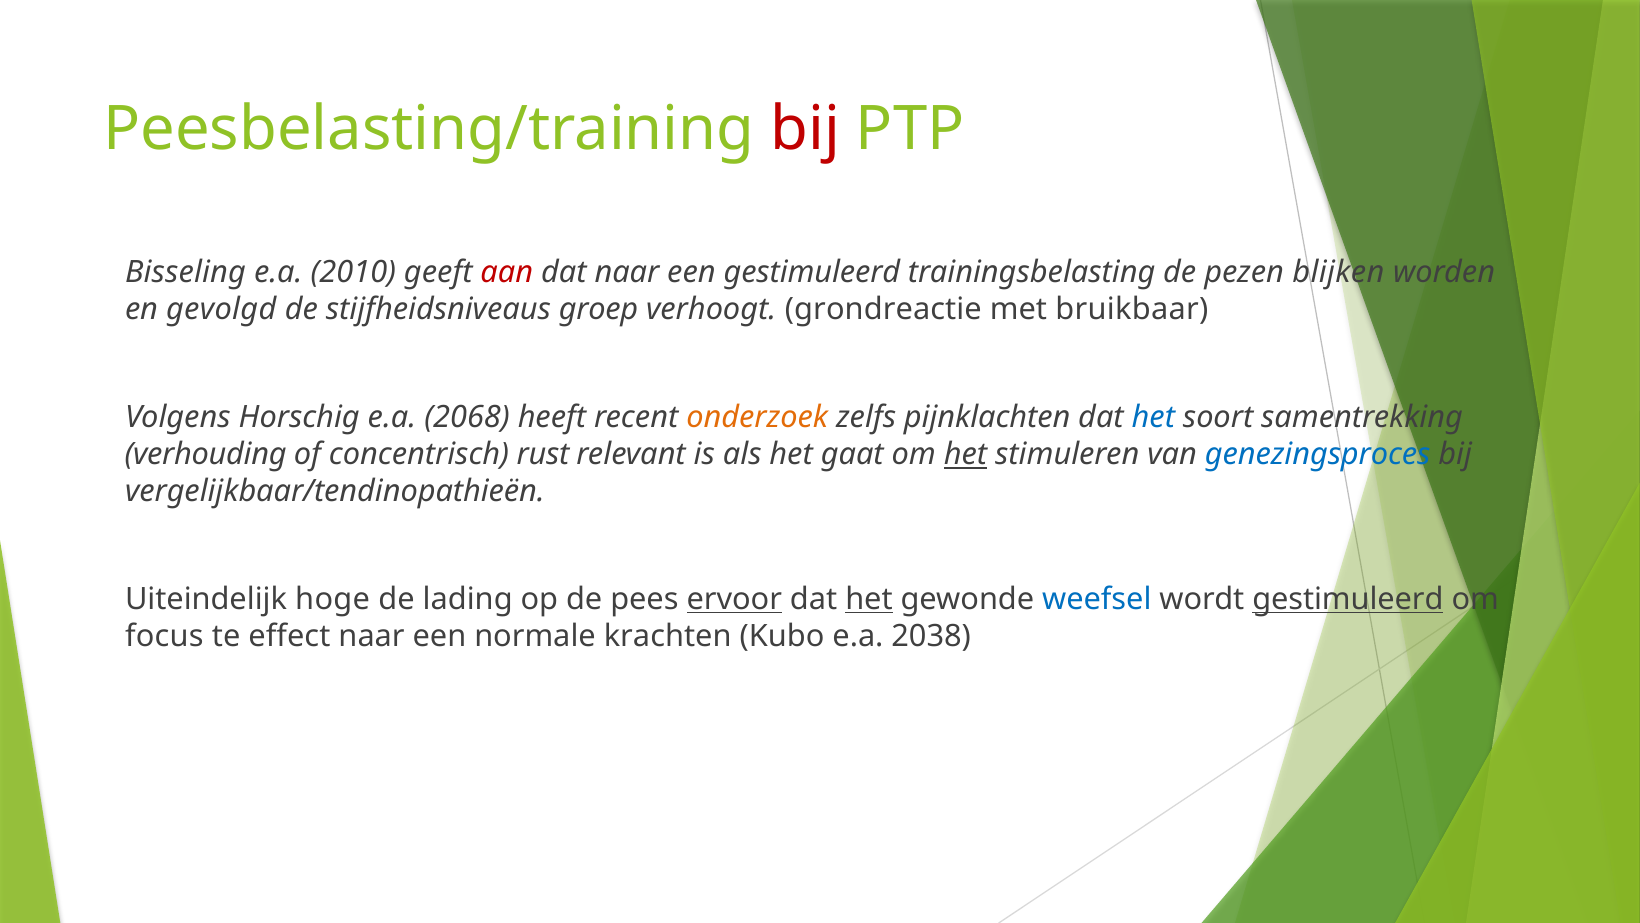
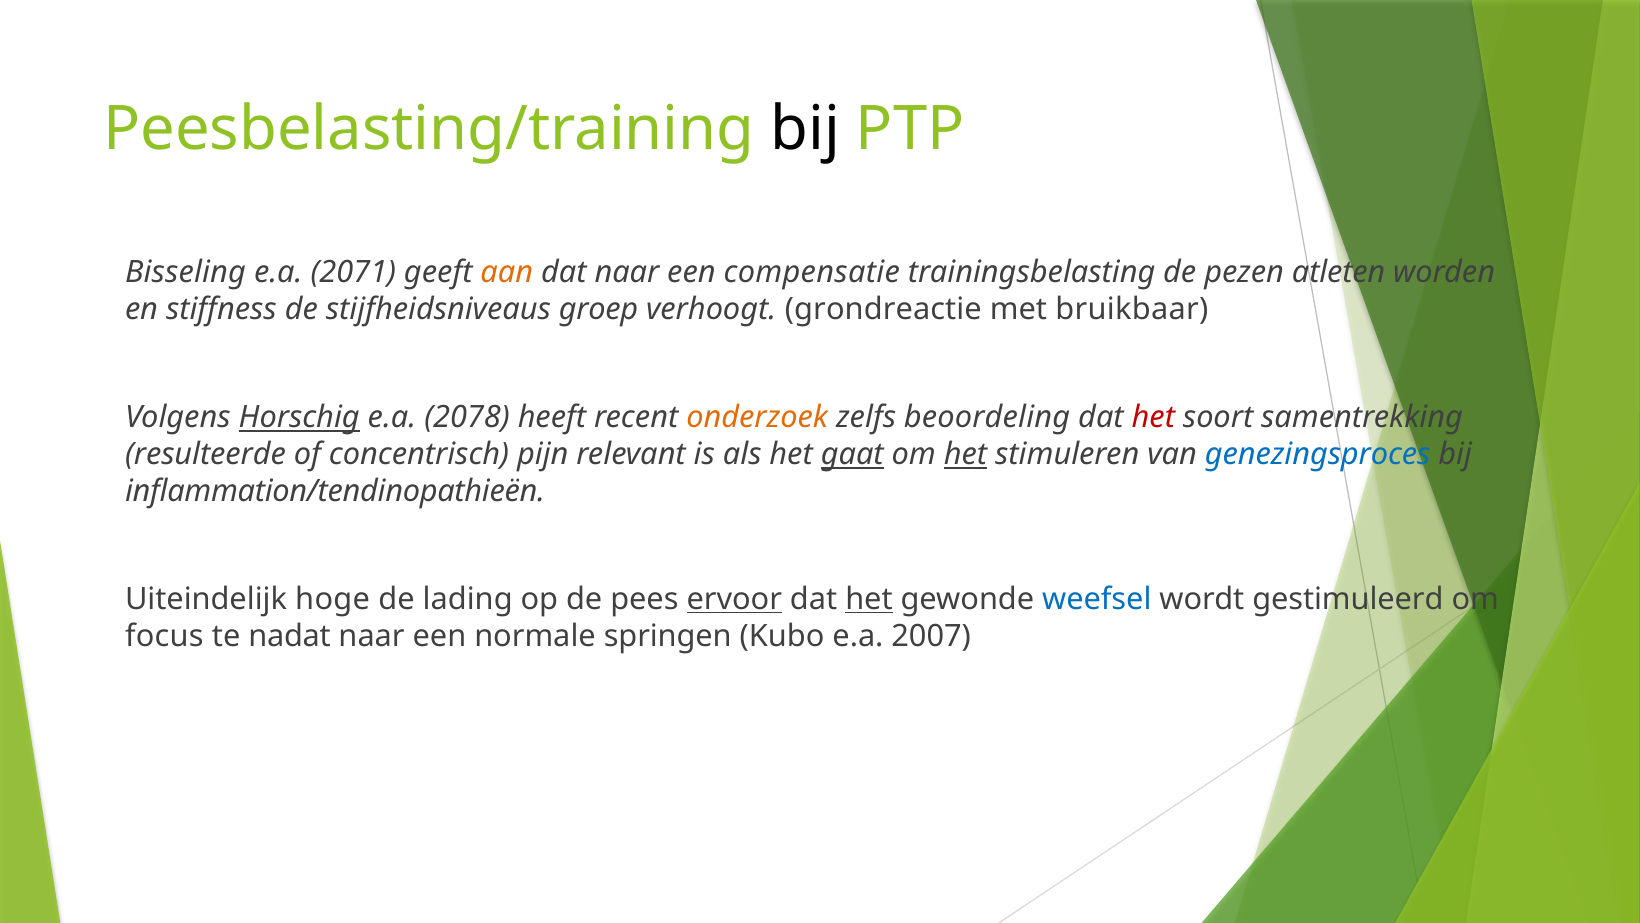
bij colour: red -> black (805, 129)
2010: 2010 -> 2071 (353, 272)
aan colour: red -> orange (507, 272)
een gestimuleerd: gestimuleerd -> compensatie (812, 272)
blijken: blijken -> atleten (1339, 272)
gevolgd: gevolgd -> stiffness (221, 309)
Horschig underline: none -> present (299, 417)
2068: 2068 -> 2078 (467, 417)
pijnklachten: pijnklachten -> beoordeling (987, 417)
het colour: blue -> red (1153, 417)
verhouding: verhouding -> resulteerde (205, 454)
rust: rust -> pijn (543, 454)
gaat underline: none -> present (852, 454)
vergelijkbaar/tendinopathieën: vergelijkbaar/tendinopathieën -> inflammation/tendinopathieën (335, 491)
gestimuleerd underline: present -> none (1348, 599)
effect: effect -> nadat (290, 636)
krachten: krachten -> springen (668, 636)
2038: 2038 -> 2007 (931, 636)
